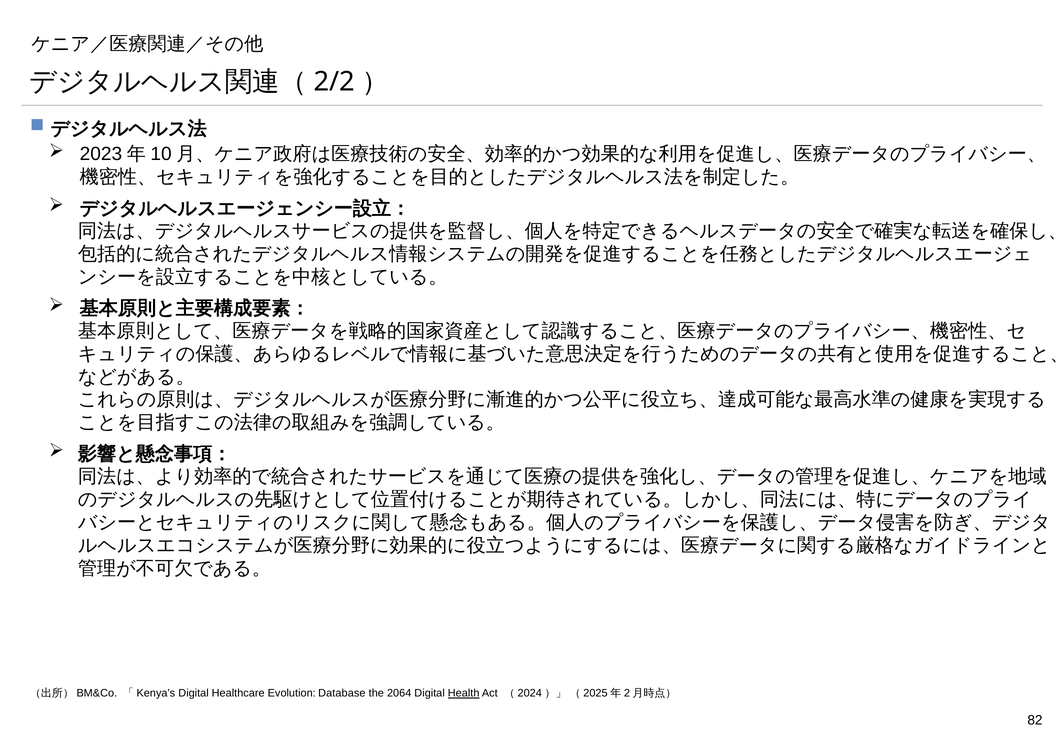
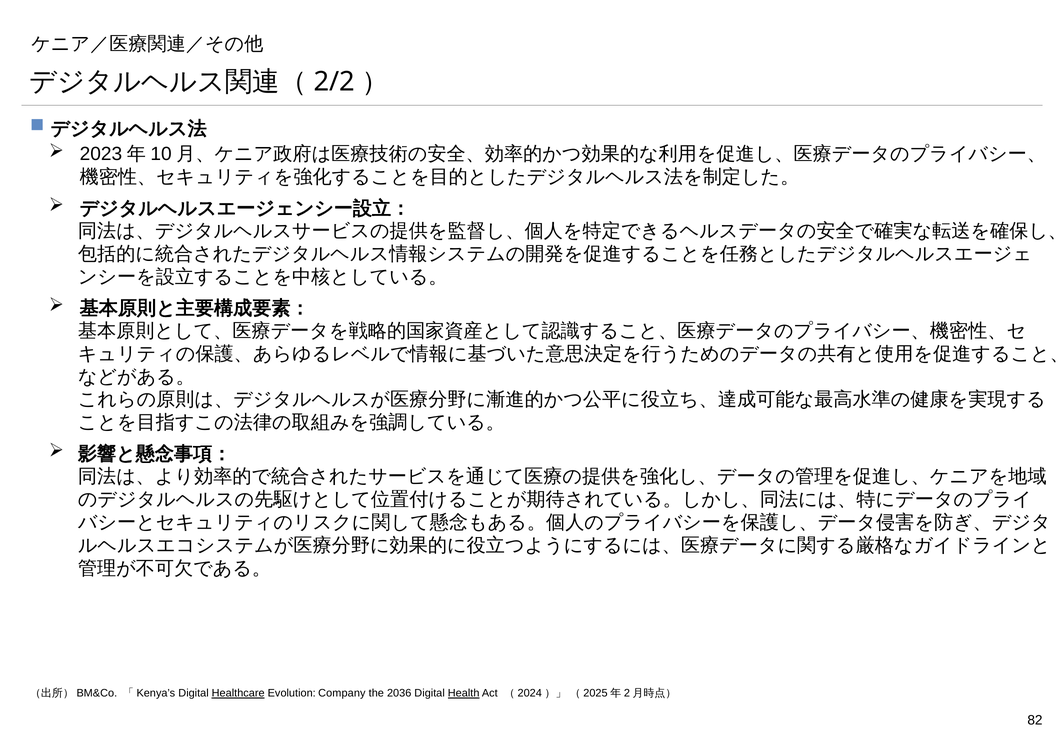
Healthcare underline: none -> present (238, 694)
Database: Database -> Company (342, 694)
2064: 2064 -> 2036 (399, 694)
